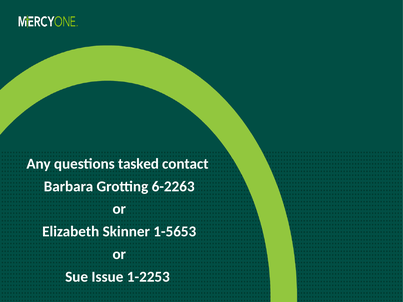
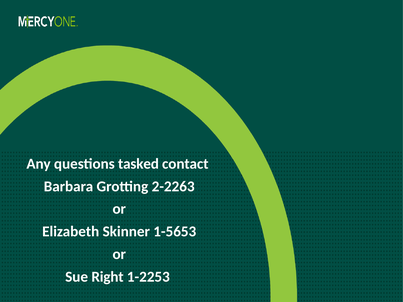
6-2263: 6-2263 -> 2-2263 (173, 187)
Issue: Issue -> Right (108, 277)
